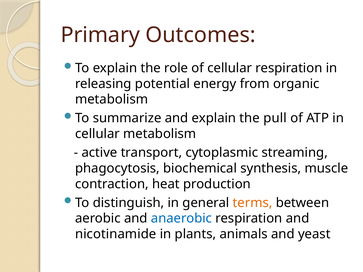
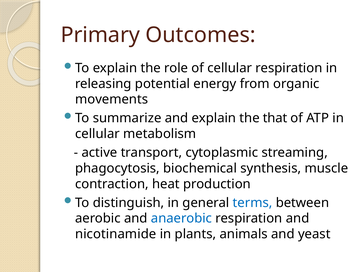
metabolism: metabolism -> movements (112, 99)
pull: pull -> that (275, 118)
terms colour: orange -> blue (253, 203)
